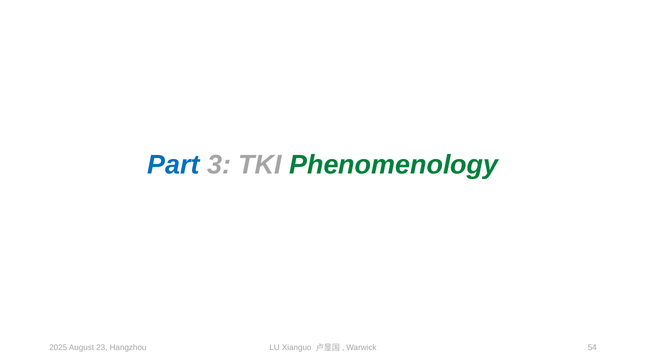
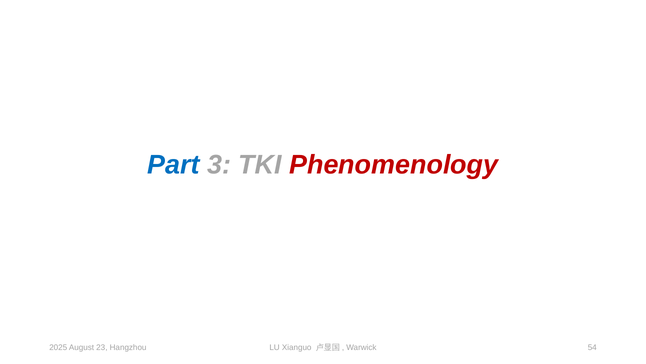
Phenomenology colour: green -> red (394, 165)
